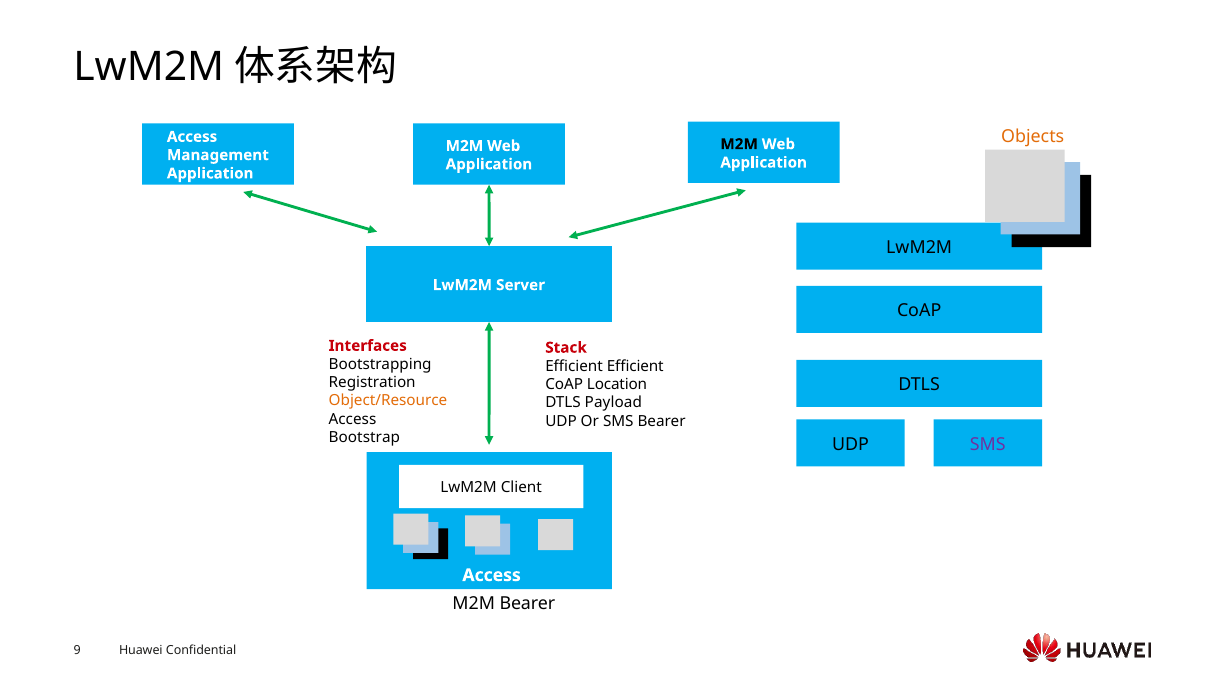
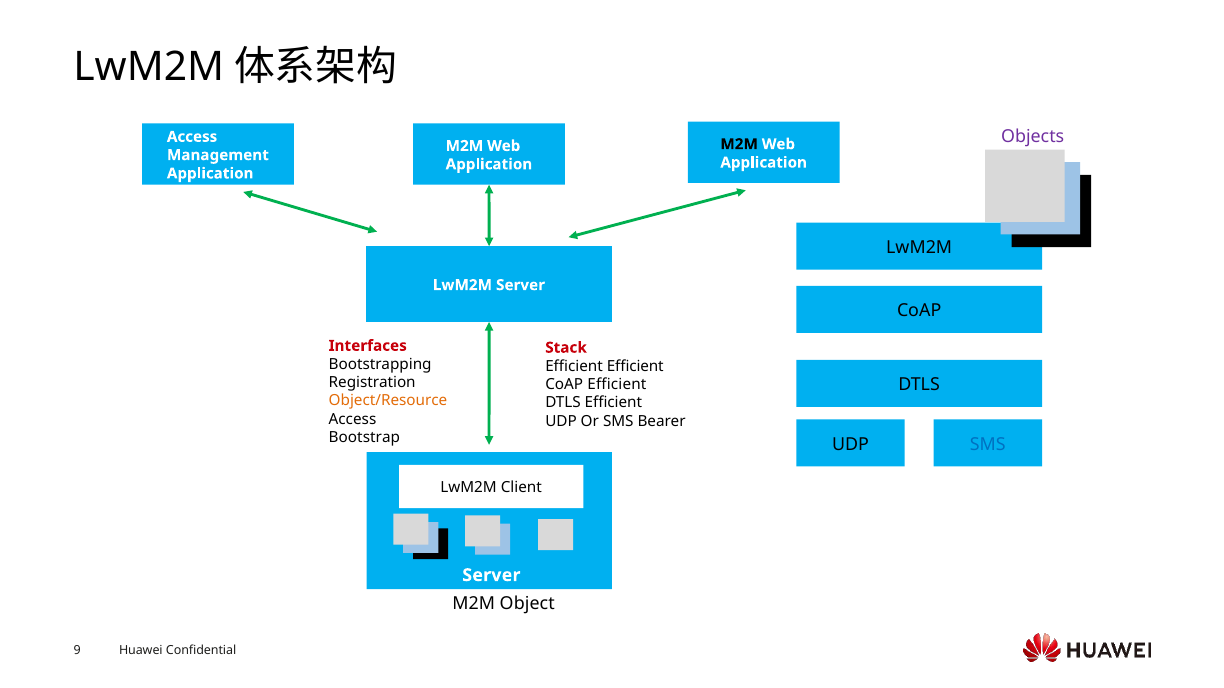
Objects colour: orange -> purple (1033, 137)
CoAP Location: Location -> Efficient (617, 385)
DTLS Payload: Payload -> Efficient (613, 403)
SMS colour: purple -> blue (988, 445)
Access: Access -> Server (491, 576)
M2M Bearer: Bearer -> Object (527, 604)
